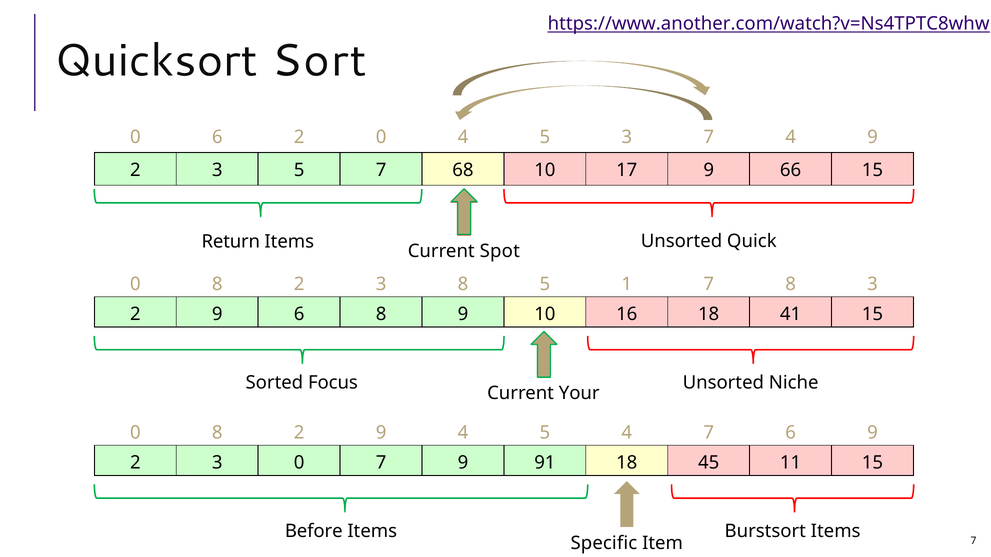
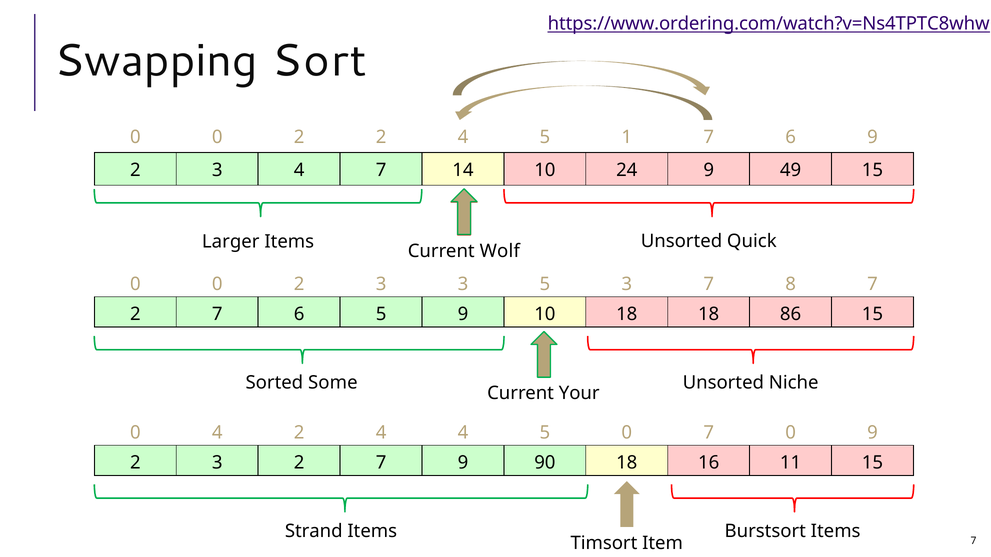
https://www.another.com/watch?v=Ns4TPTC8whw: https://www.another.com/watch?v=Ns4TPTC8whw -> https://www.ordering.com/watch?v=Ns4TPTC8whw (769, 24)
Quicksort: Quicksort -> Swapping (156, 61)
6: 6 -> 0 (217, 137)
2 0: 0 -> 2 (381, 137)
5 3: 3 -> 1 (627, 137)
4: 4 -> 6 (791, 137)
3 5: 5 -> 4 (299, 170)
68: 68 -> 14 (463, 170)
17: 17 -> 24 (627, 170)
66: 66 -> 49 (791, 170)
Return: Return -> Larger (231, 242)
Spot: Spot -> Wolf (500, 251)
8: 8 -> 0 (217, 284)
3 8: 8 -> 3 (463, 284)
5 1: 1 -> 3 (627, 284)
8 3: 3 -> 7 (873, 284)
9: 9 -> 7 (217, 314)
6 8: 8 -> 5 (381, 314)
10 16: 16 -> 18 (627, 314)
41: 41 -> 86 (791, 314)
Focus: Focus -> Some (333, 383)
8: 8 -> 4 (217, 433)
9: 9 -> 4 (381, 433)
5 4: 4 -> 0 (627, 433)
7 6: 6 -> 0 (791, 433)
3 0: 0 -> 2 (299, 463)
91: 91 -> 90 (545, 463)
45: 45 -> 16 (709, 463)
Before: Before -> Strand (314, 532)
Specific: Specific -> Timsort (604, 543)
